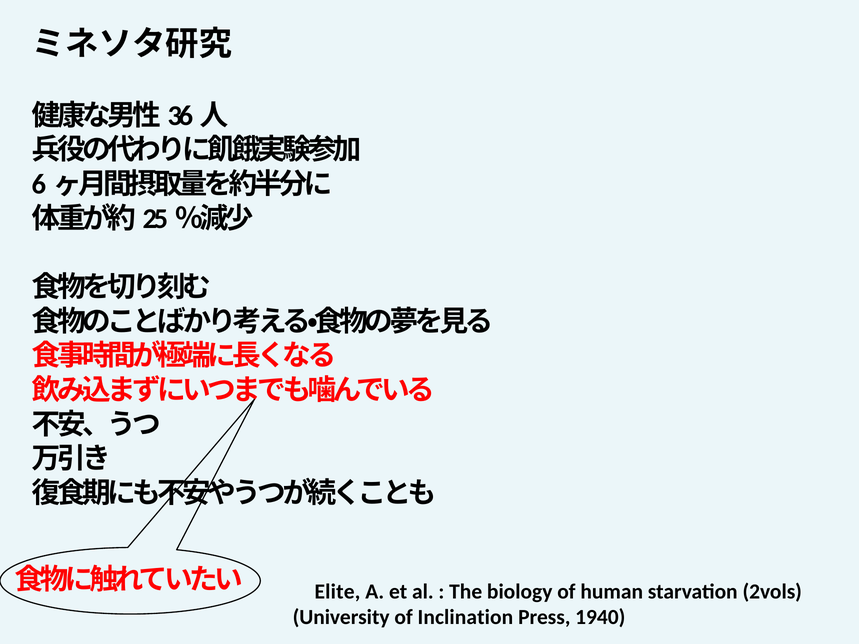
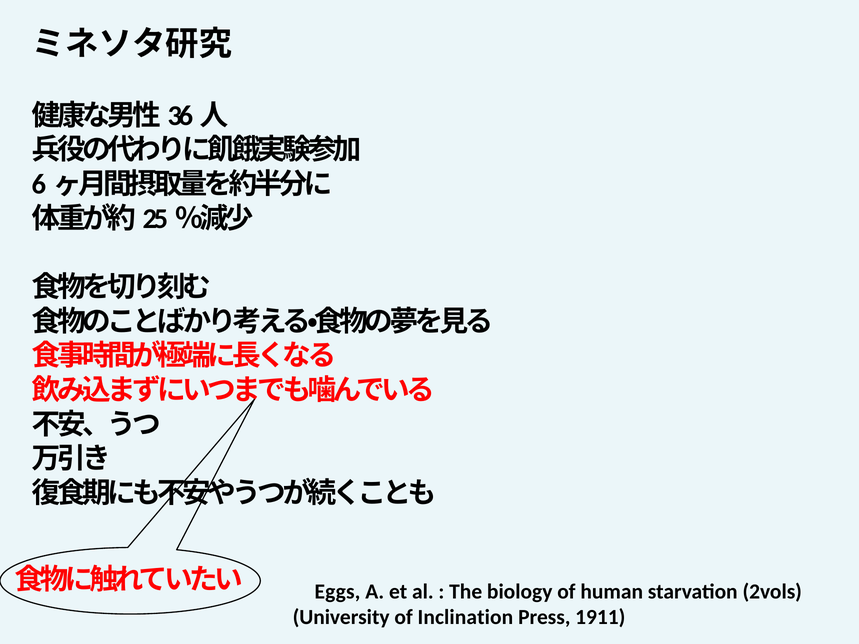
Elite: Elite -> Eggs (337, 592)
1940: 1940 -> 1911 (600, 617)
